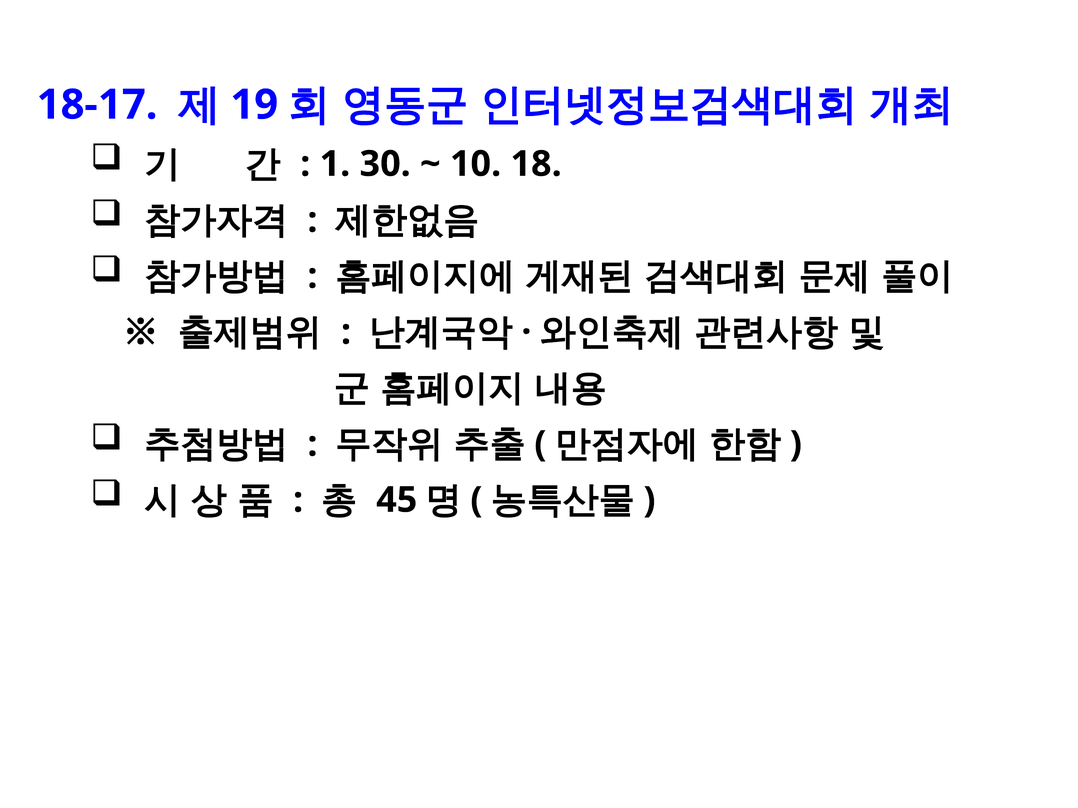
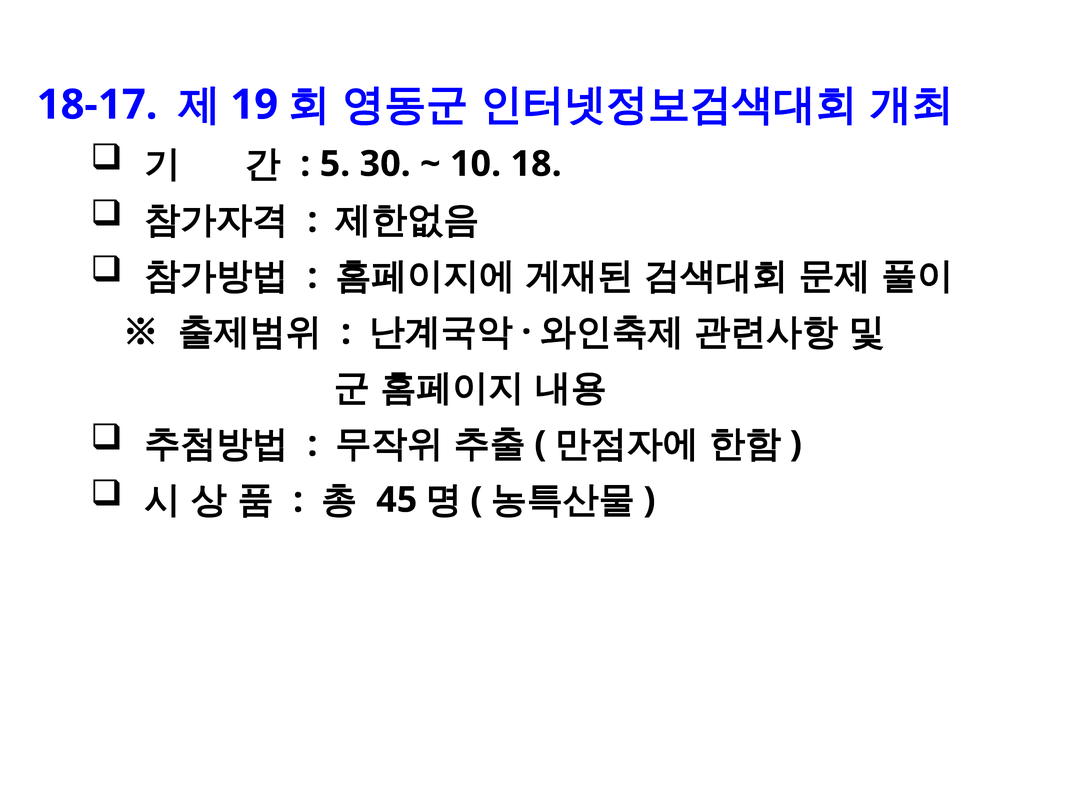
1: 1 -> 5 (335, 164)
